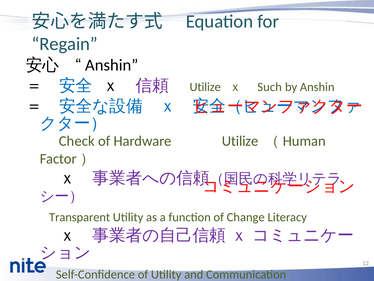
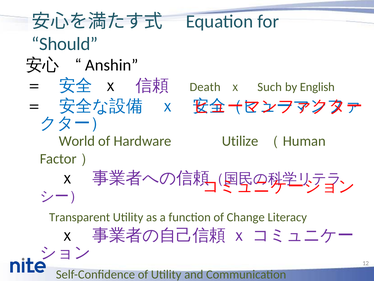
Regain: Regain -> Should (65, 44)
Utilize: Utilize -> Death (205, 87)
by Anshin: Anshin -> English (317, 87)
Check: Check -> World (77, 141)
